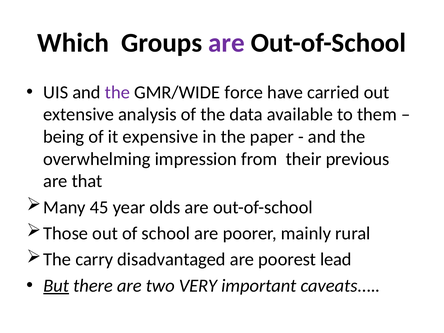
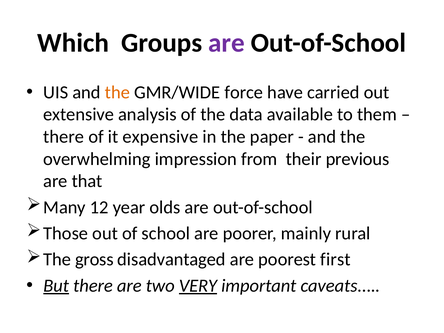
the colour: purple -> orange (117, 92)
being: being -> there (64, 137)
45: 45 -> 12 (99, 207)
carry: carry -> gross (94, 260)
lead: lead -> first (336, 260)
VERY underline: none -> present (198, 286)
